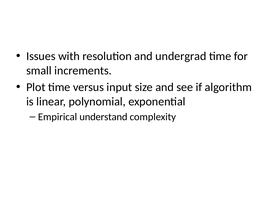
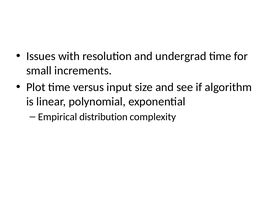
understand: understand -> distribution (103, 117)
